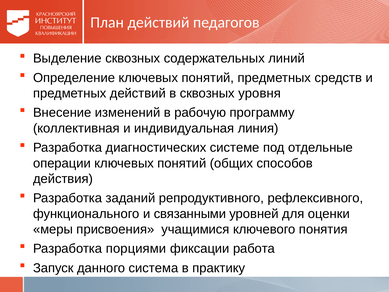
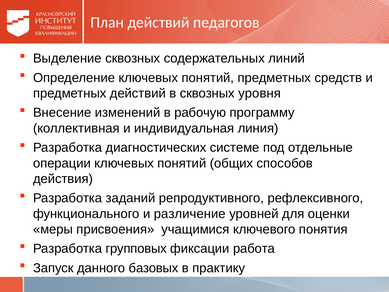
связанными: связанными -> различение (190, 214)
порциями: порциями -> групповых (136, 248)
система: система -> базовых (154, 268)
